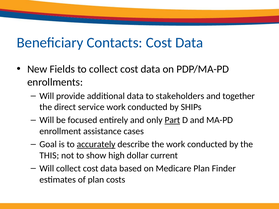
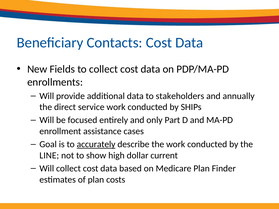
together: together -> annually (239, 96)
Part underline: present -> none (172, 120)
THIS: THIS -> LINE (49, 156)
